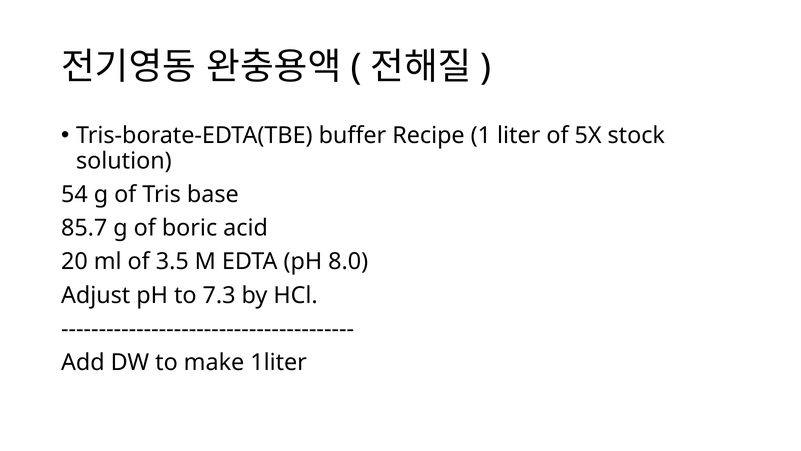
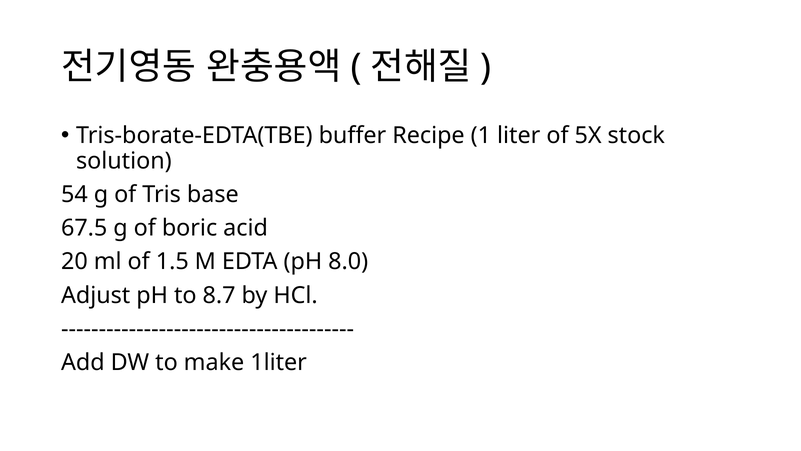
85.7: 85.7 -> 67.5 (84, 228)
3.5: 3.5 -> 1.5 (172, 261)
7.3: 7.3 -> 8.7 (219, 295)
